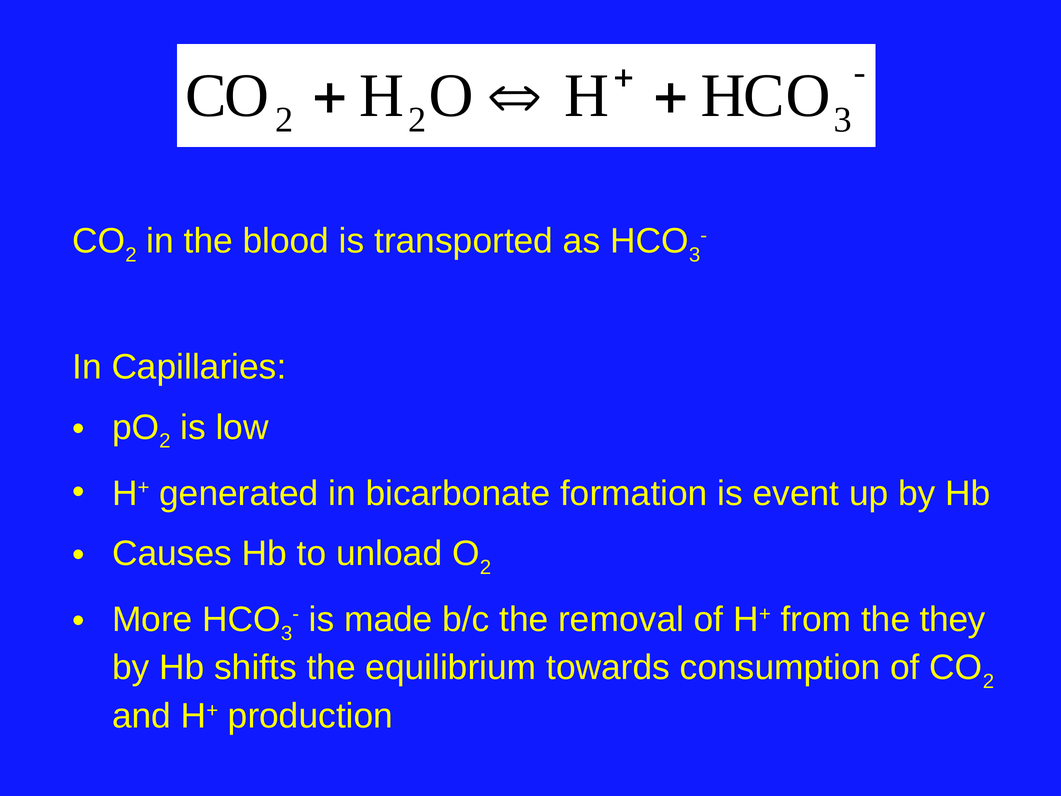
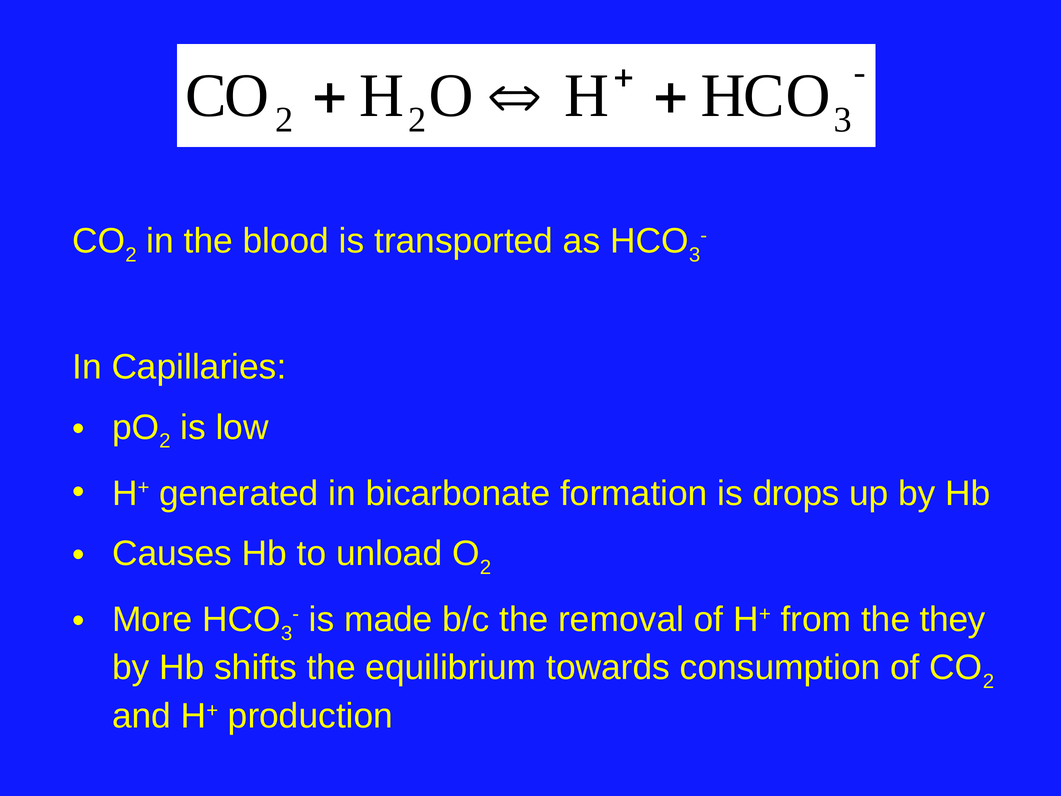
event: event -> drops (796, 493)
